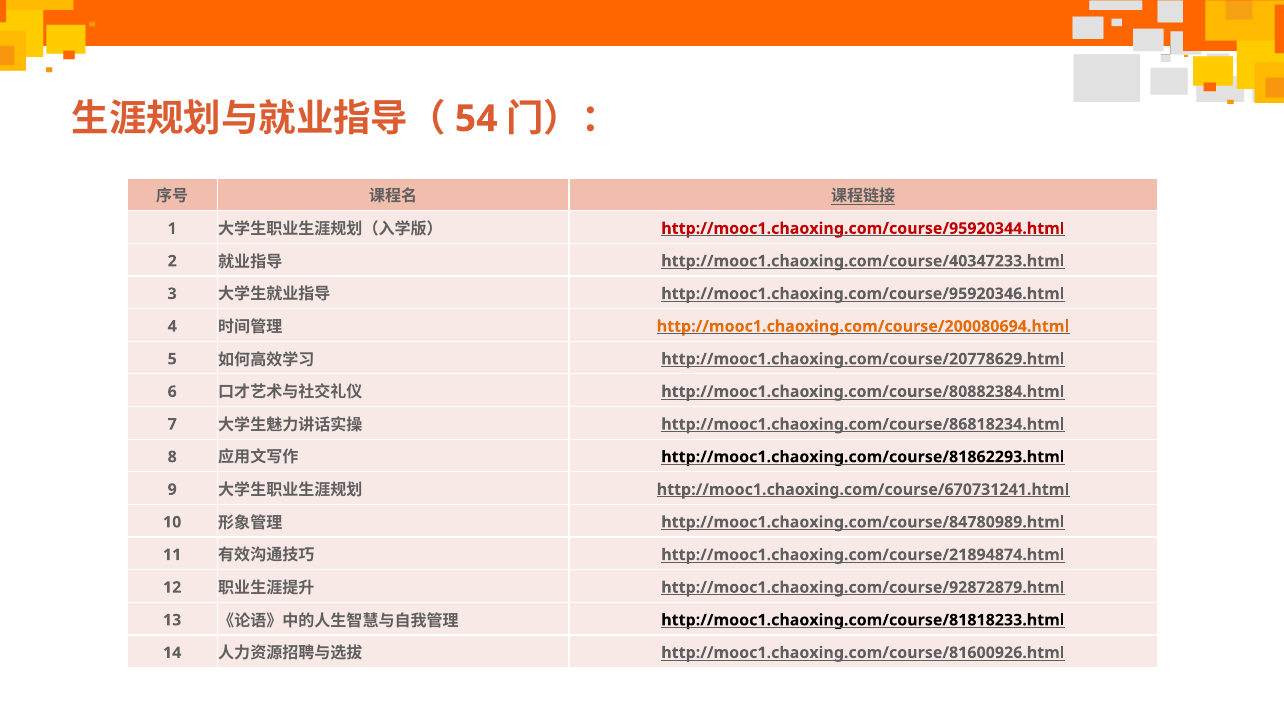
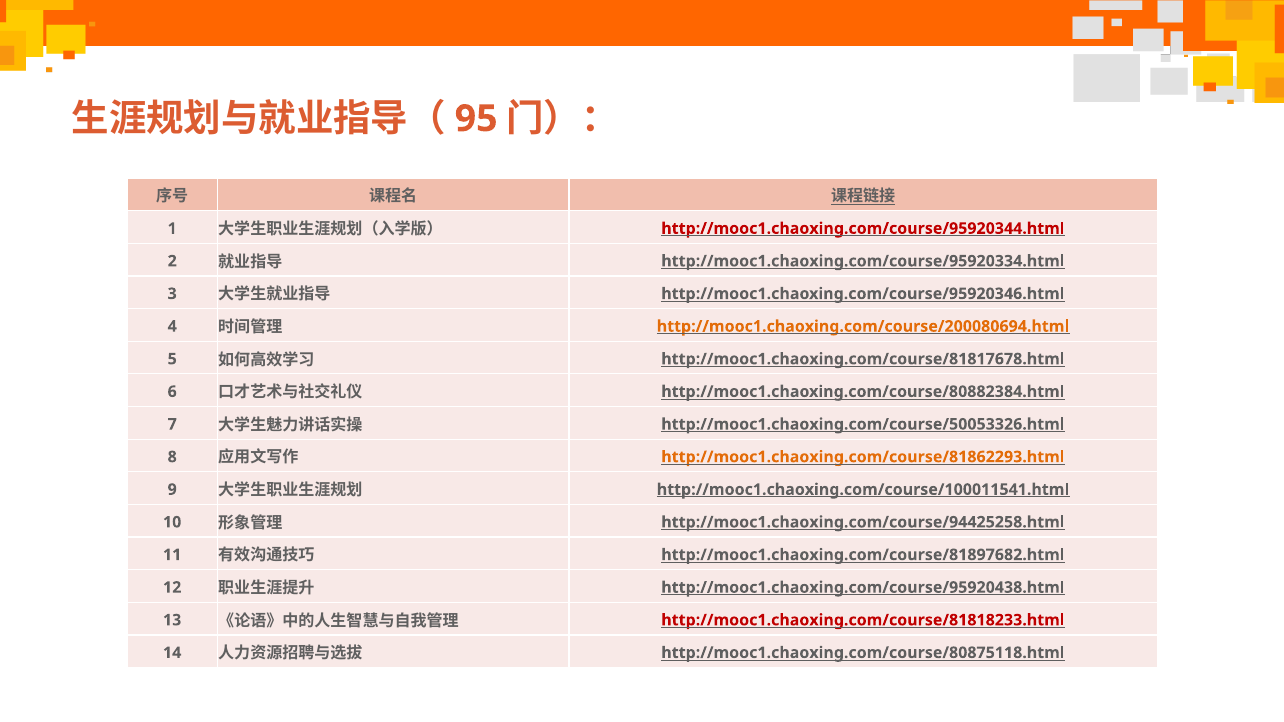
54: 54 -> 95 (476, 119)
http://mooc1.chaoxing.com/course/40347233.html: http://mooc1.chaoxing.com/course/40347233.html -> http://mooc1.chaoxing.com/course/95920334.html (863, 261)
http://mooc1.chaoxing.com/course/20778629.html: http://mooc1.chaoxing.com/course/20778629.html -> http://mooc1.chaoxing.com/course/81817678.html (863, 359)
http://mooc1.chaoxing.com/course/86818234.html: http://mooc1.chaoxing.com/course/86818234.html -> http://mooc1.chaoxing.com/course/50053326.html (863, 424)
http://mooc1.chaoxing.com/course/81862293.html colour: black -> orange (863, 457)
http://mooc1.chaoxing.com/course/670731241.html: http://mooc1.chaoxing.com/course/670731241.html -> http://mooc1.chaoxing.com/course/100011541.html (863, 490)
http://mooc1.chaoxing.com/course/84780989.html: http://mooc1.chaoxing.com/course/84780989.html -> http://mooc1.chaoxing.com/course/94425258.html (863, 522)
http://mooc1.chaoxing.com/course/21894874.html: http://mooc1.chaoxing.com/course/21894874.html -> http://mooc1.chaoxing.com/course/81897682.html (863, 555)
http://mooc1.chaoxing.com/course/92872879.html: http://mooc1.chaoxing.com/course/92872879.html -> http://mooc1.chaoxing.com/course/95920438.html (863, 588)
http://mooc1.chaoxing.com/course/81818233.html colour: black -> red (863, 620)
http://mooc1.chaoxing.com/course/81600926.html: http://mooc1.chaoxing.com/course/81600926.html -> http://mooc1.chaoxing.com/course/80875118.html (863, 653)
